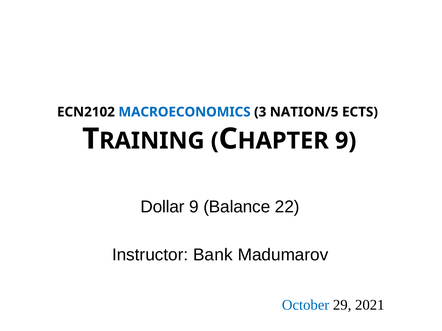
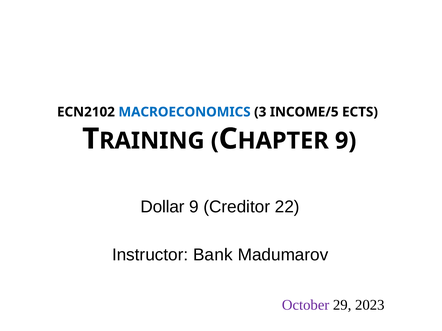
NATION/5: NATION/5 -> INCOME/5 (304, 112)
Balance: Balance -> Creditor (237, 207)
October colour: blue -> purple (306, 306)
2021: 2021 -> 2023 (370, 306)
